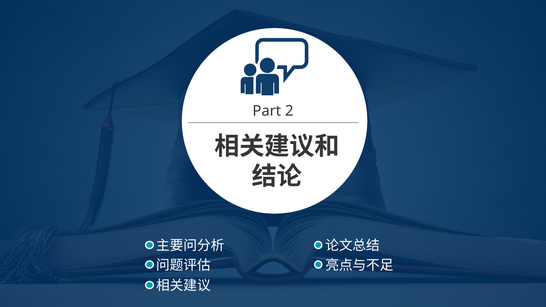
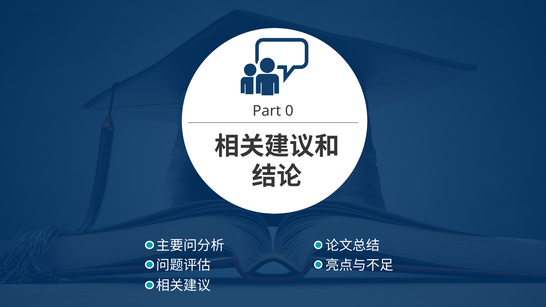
2: 2 -> 0 (289, 111)
